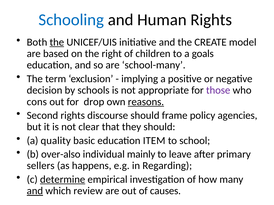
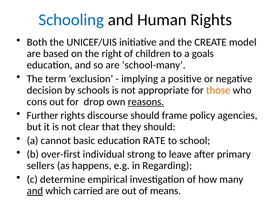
the underline: present -> none (57, 42)
those colour: purple -> orange (218, 90)
Second: Second -> Further (42, 116)
quality: quality -> cannot (56, 141)
ITEM: ITEM -> RATE (154, 141)
over-also: over-also -> over-first (61, 155)
mainly: mainly -> strong (141, 155)
determine underline: present -> none (63, 180)
review: review -> carried (88, 191)
causes: causes -> means (165, 191)
